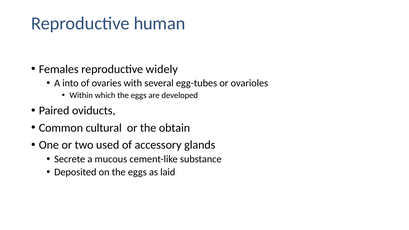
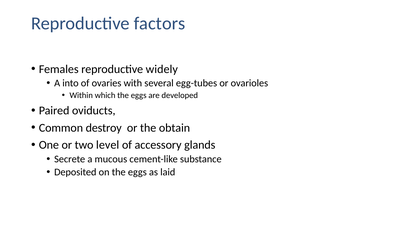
human: human -> factors (159, 24)
cultural: cultural -> destroy (104, 128)
used: used -> level (108, 145)
